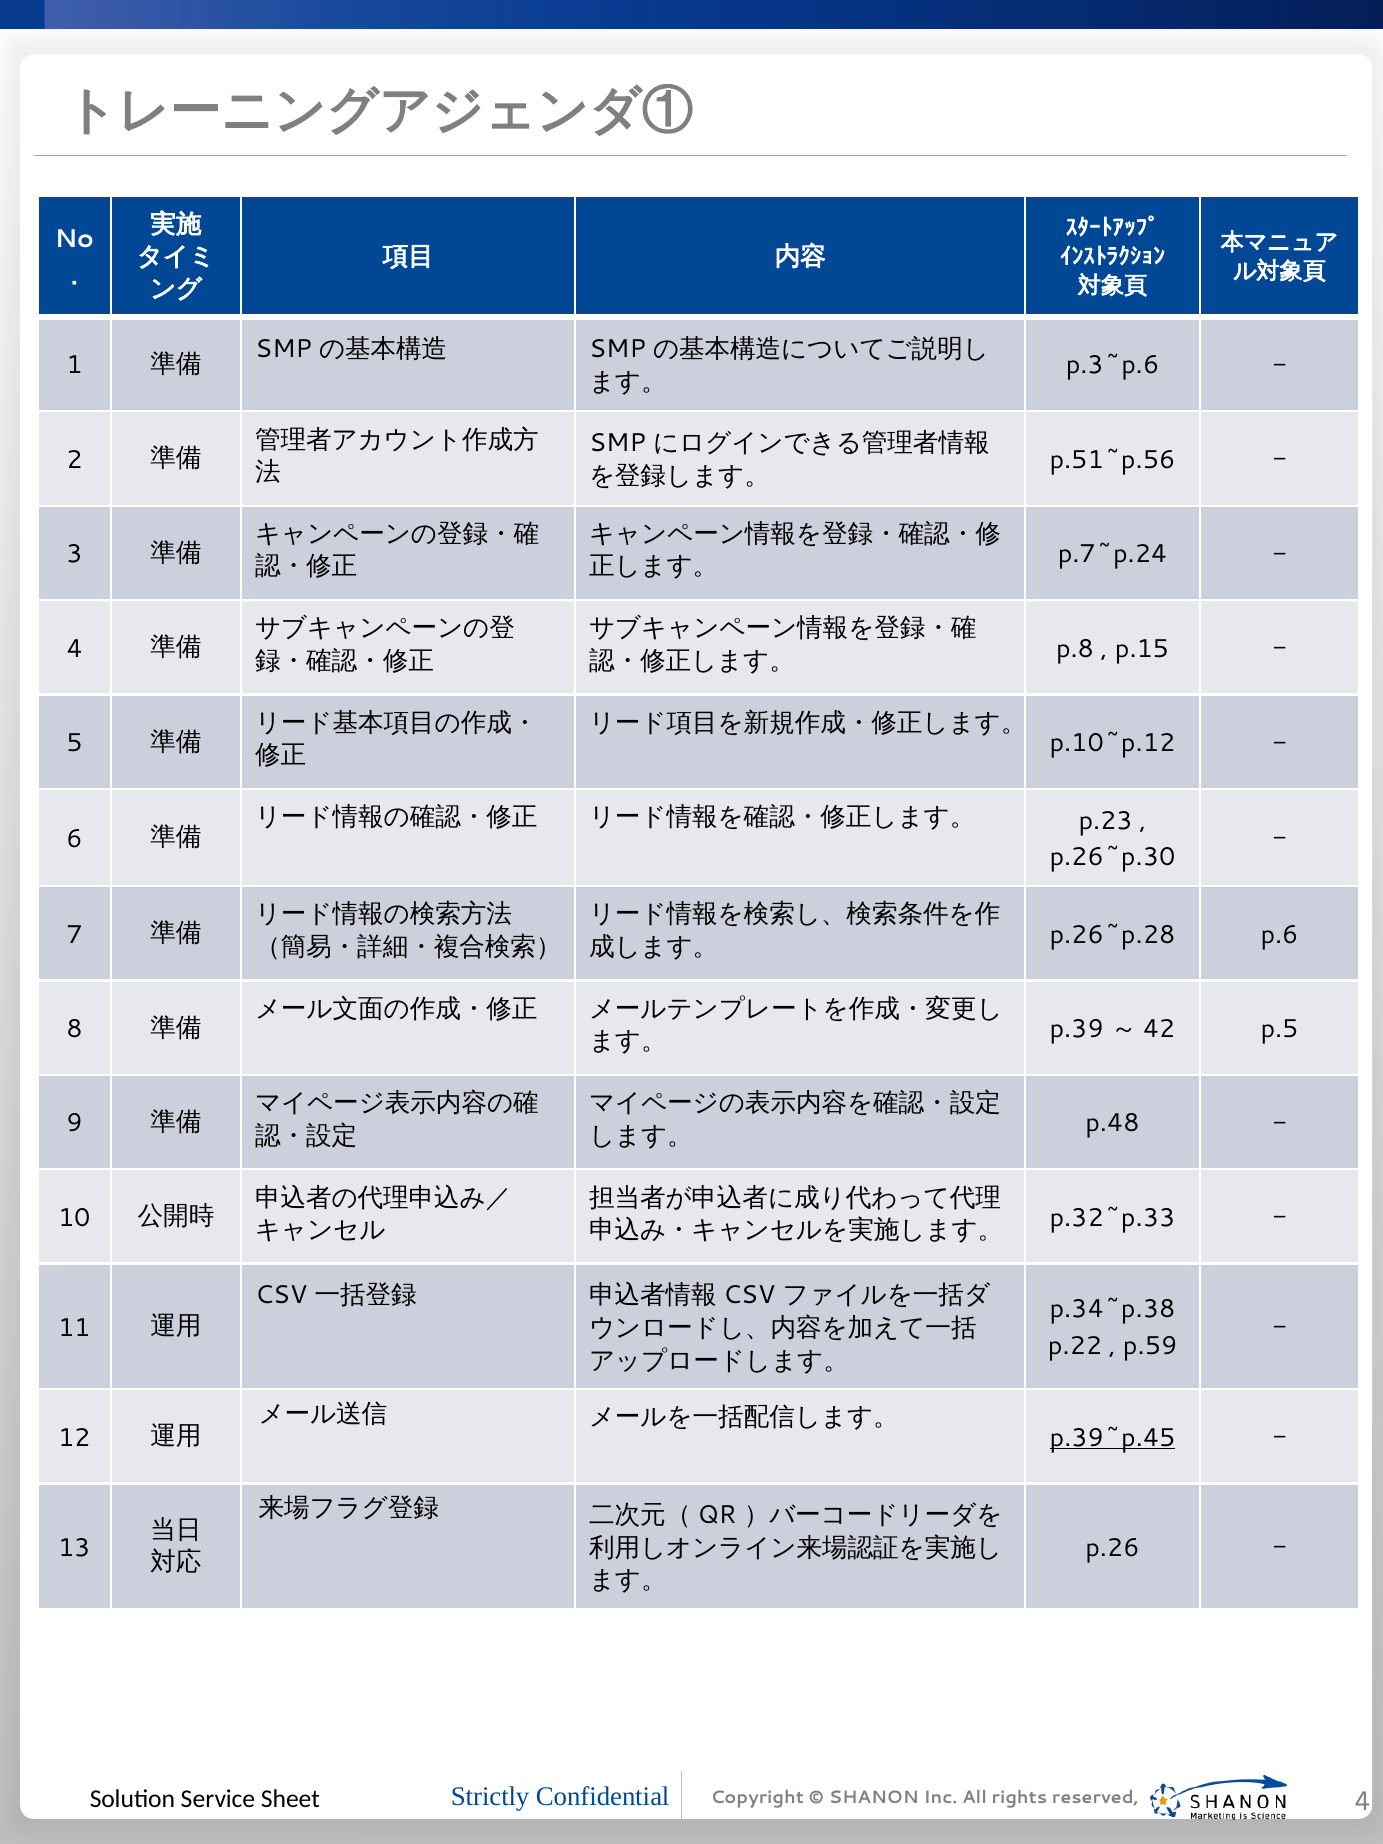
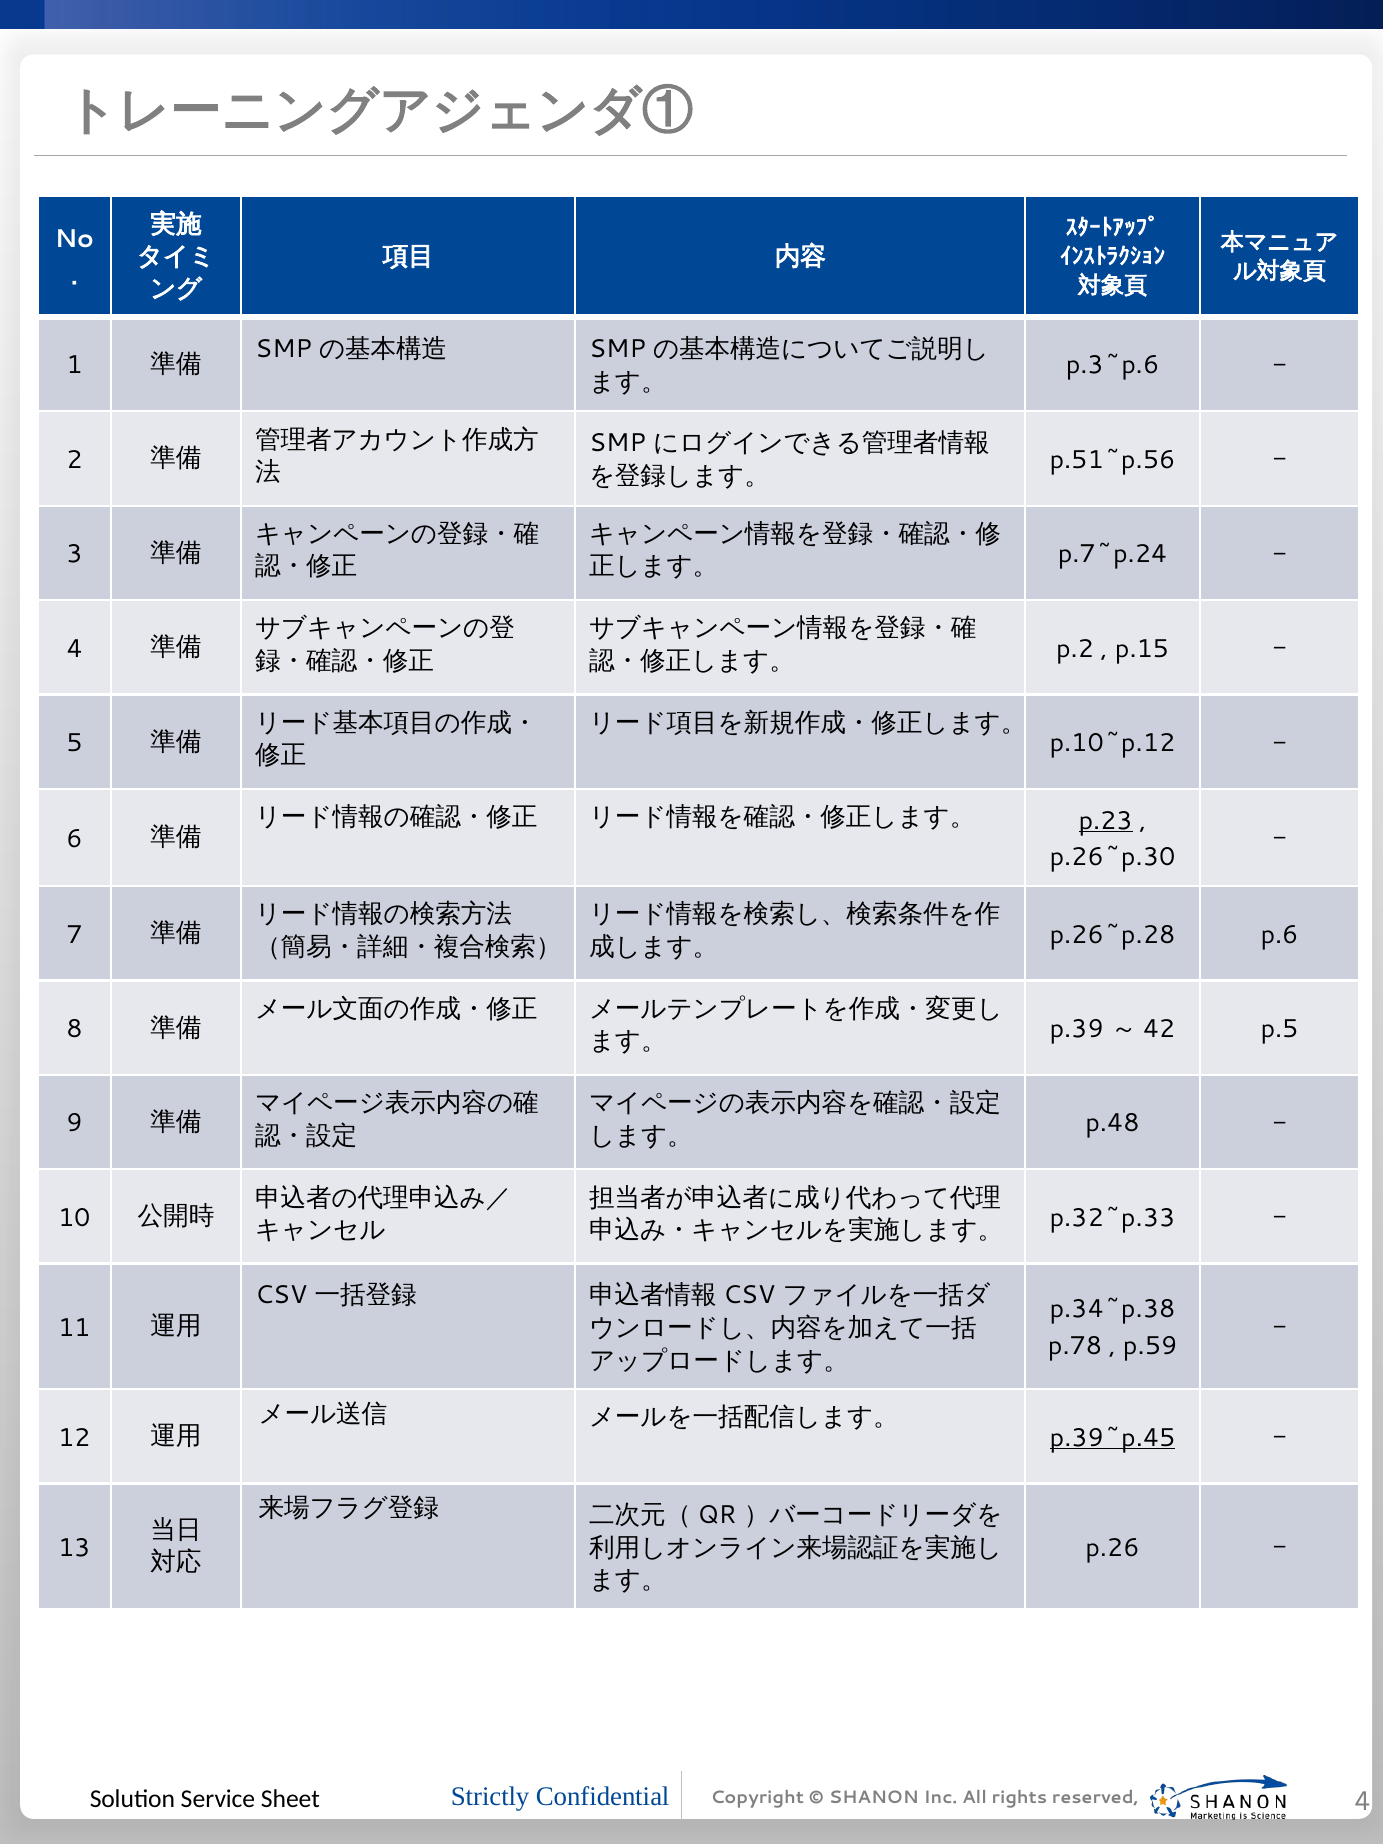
p.8: p.8 -> p.2 (1075, 649)
p.23 underline: none -> present (1106, 821)
p.22: p.22 -> p.78 (1075, 1346)
